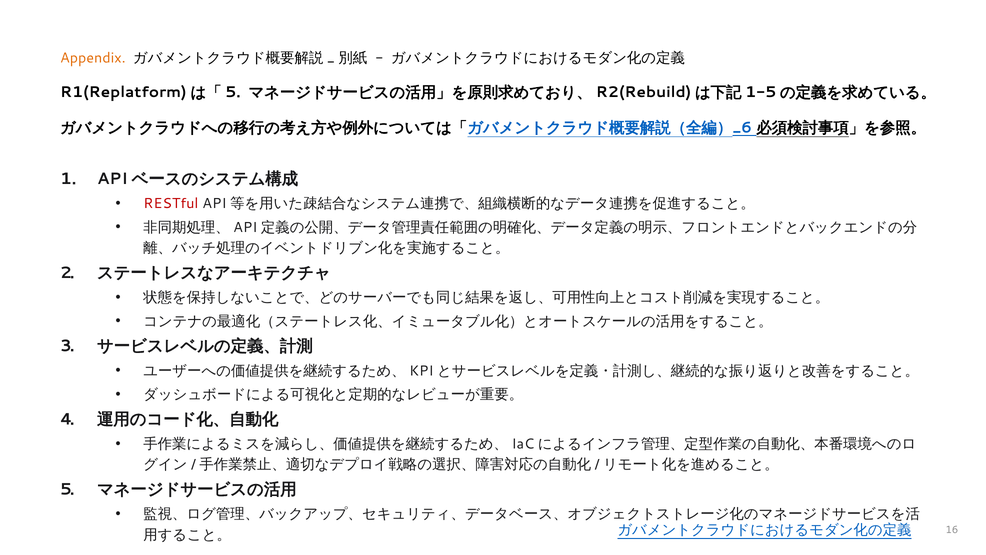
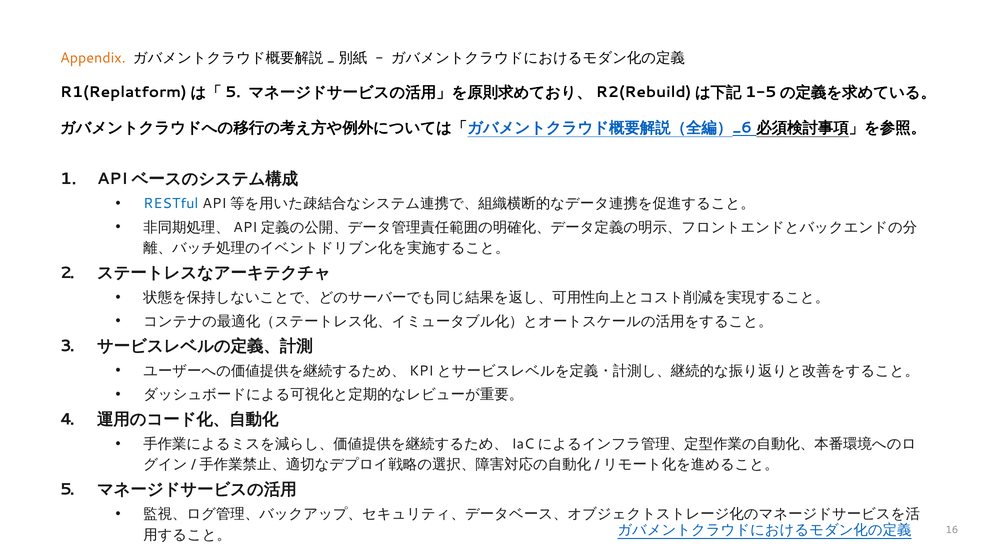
RESTful colour: red -> blue (171, 203)
